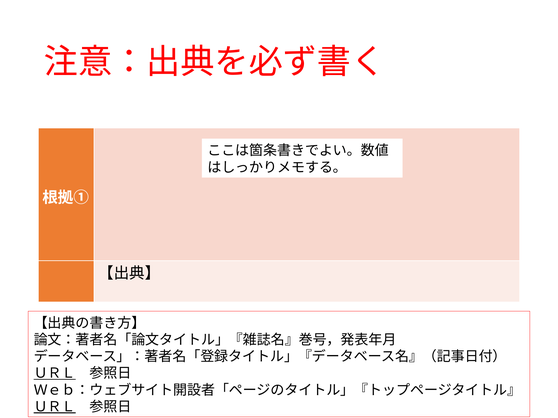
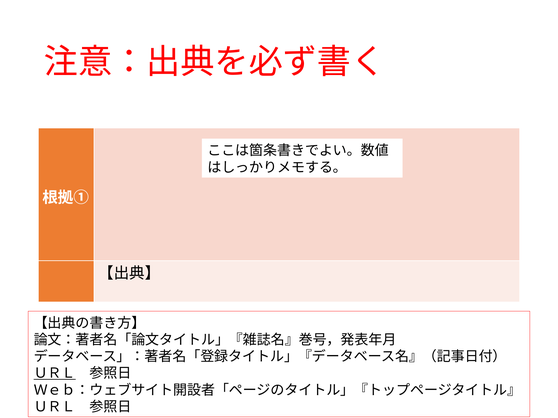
ＵＲＬ underline: present -> none (55, 407)
